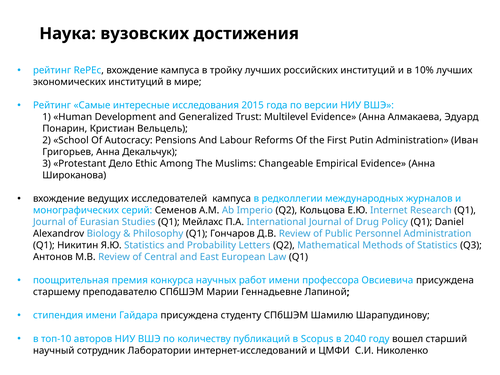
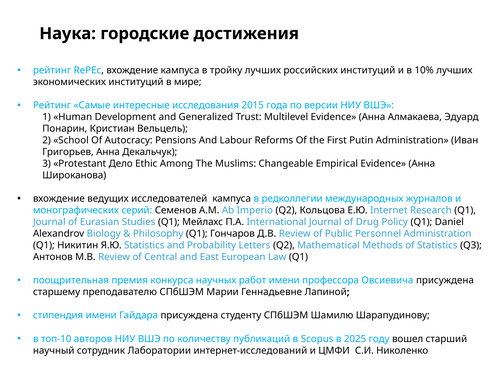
вузовских: вузовских -> городские (145, 34)
2040: 2040 -> 2025 (355, 339)
